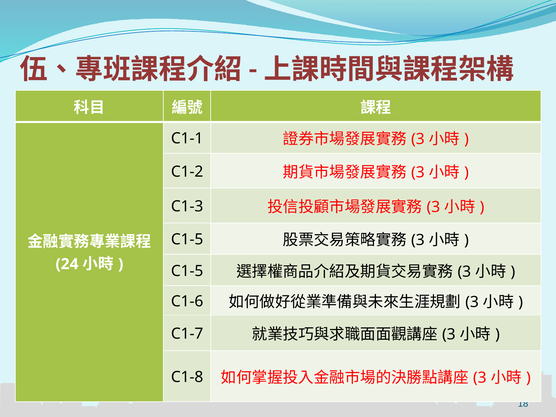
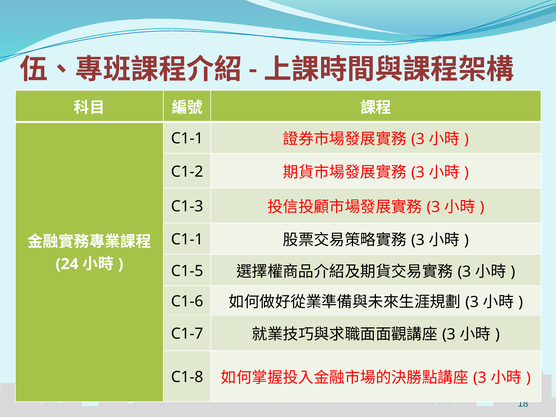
C1-5: C1-5 -> C1-1 (187, 240)
